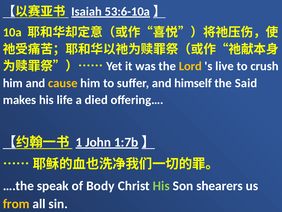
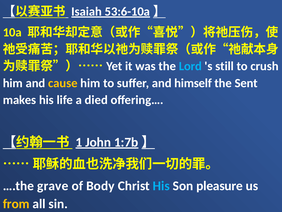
Lord colour: yellow -> light blue (190, 66)
live: live -> still (225, 66)
Said: Said -> Sent (246, 83)
speak: speak -> grave (53, 186)
His colour: light green -> light blue (161, 186)
shearers: shearers -> pleasure (220, 186)
